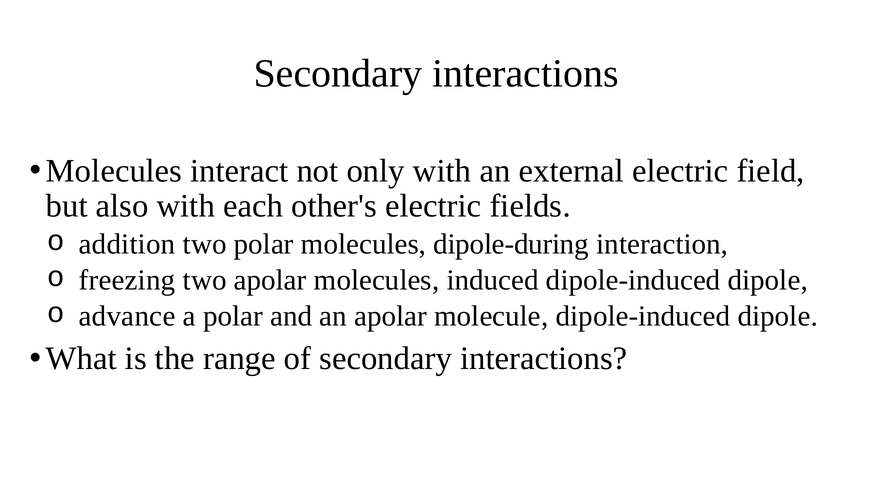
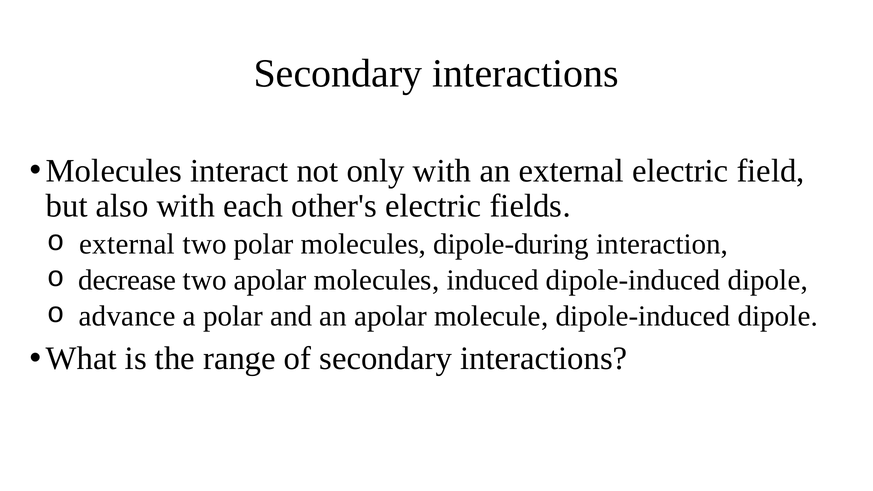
addition: addition -> external (127, 244)
freezing: freezing -> decrease (127, 280)
